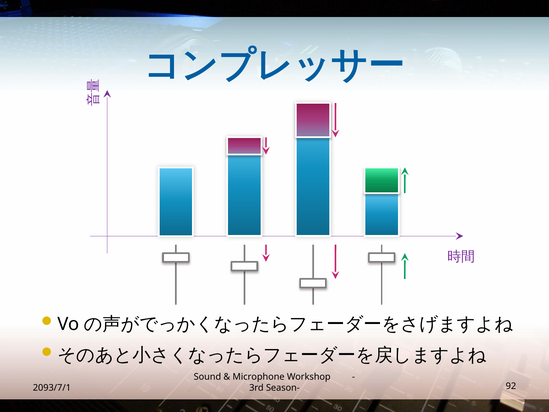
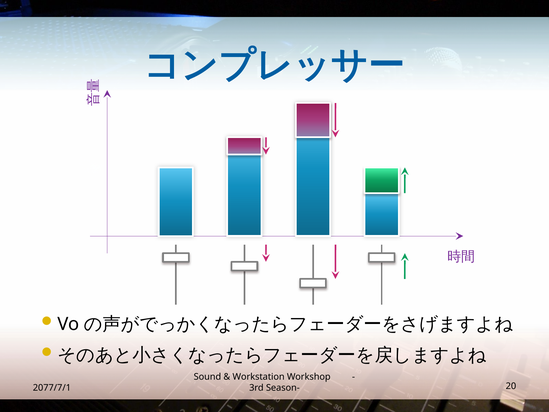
Microphone: Microphone -> Workstation (259, 377)
2093/7/1: 2093/7/1 -> 2077/7/1 (52, 387)
92: 92 -> 20 (511, 386)
